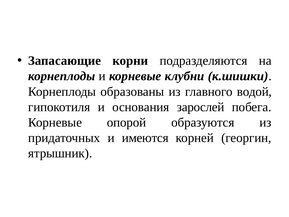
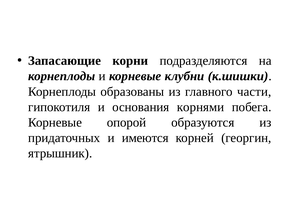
водой: водой -> части (254, 91)
зарослей: зарослей -> корнями (201, 107)
